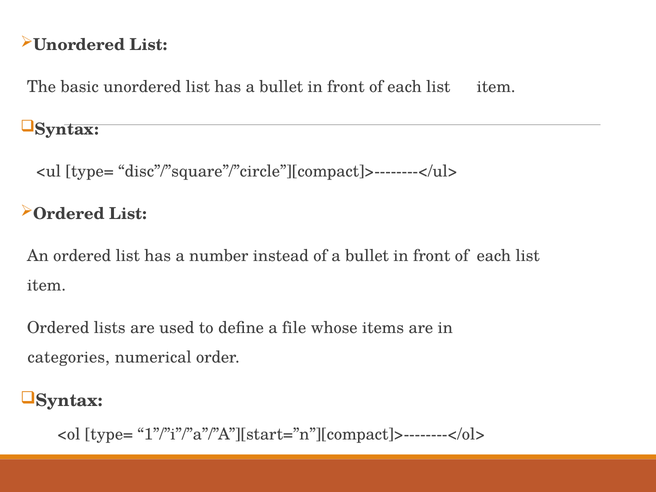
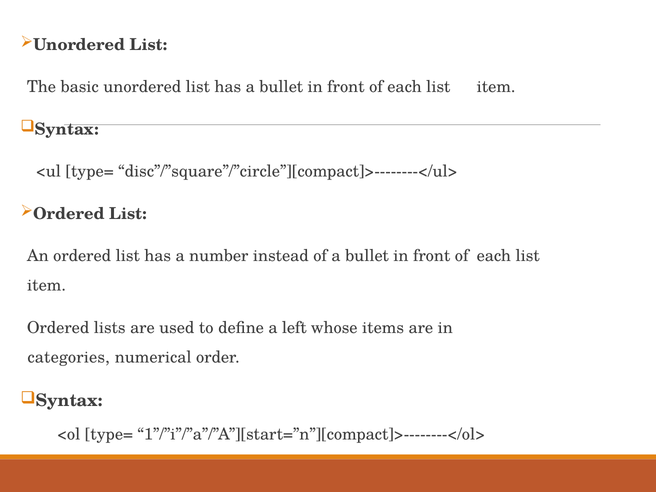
file: file -> left (294, 328)
